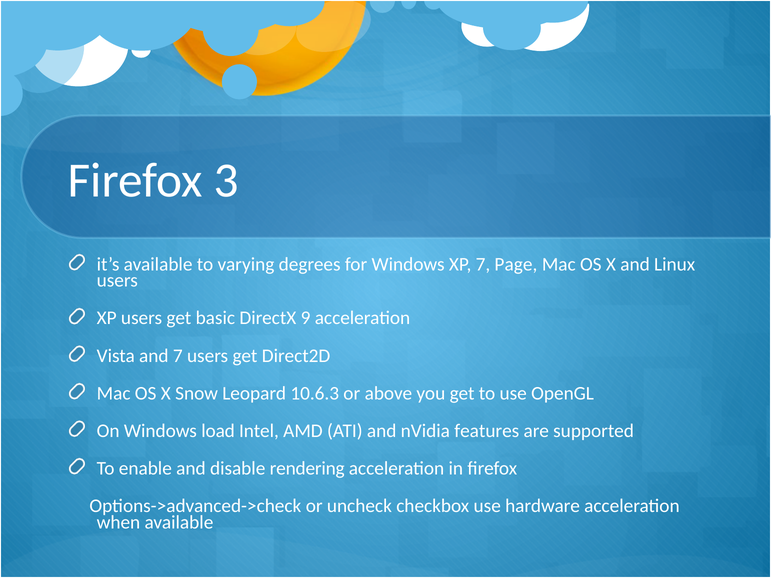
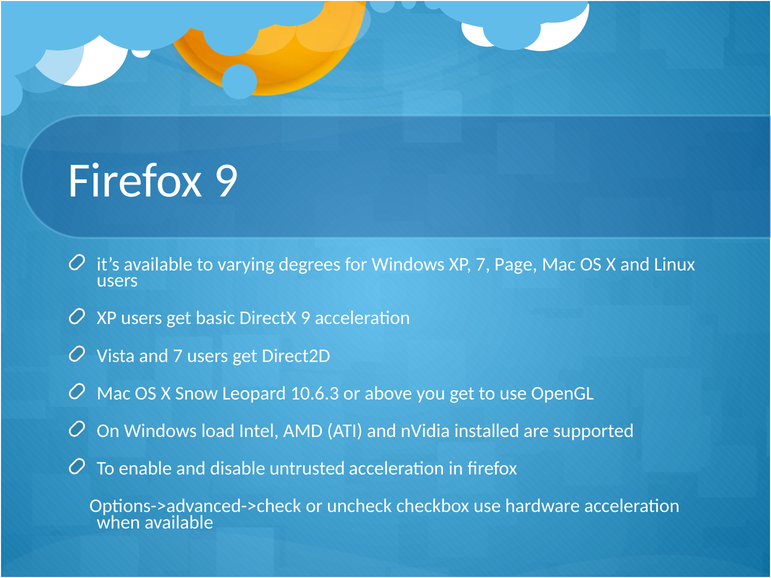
Firefox 3: 3 -> 9 (226, 181)
features: features -> installed (487, 431)
rendering: rendering -> untrusted (307, 469)
